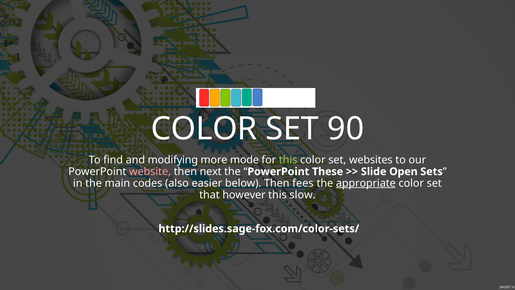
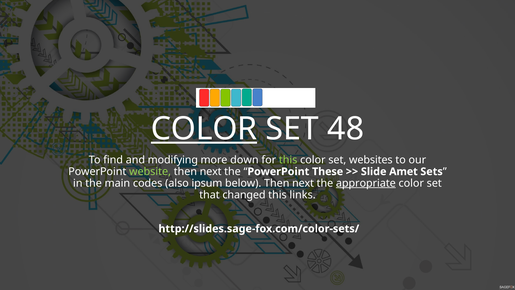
COLOR underline: none -> present (204, 129)
90: 90 -> 48 (346, 129)
mode: mode -> down (244, 160)
website colour: pink -> light green (150, 171)
Open: Open -> Amet (403, 171)
easier: easier -> ipsum (207, 183)
below Then fees: fees -> next (303, 183)
however: however -> changed (244, 195)
slow: slow -> links (303, 195)
